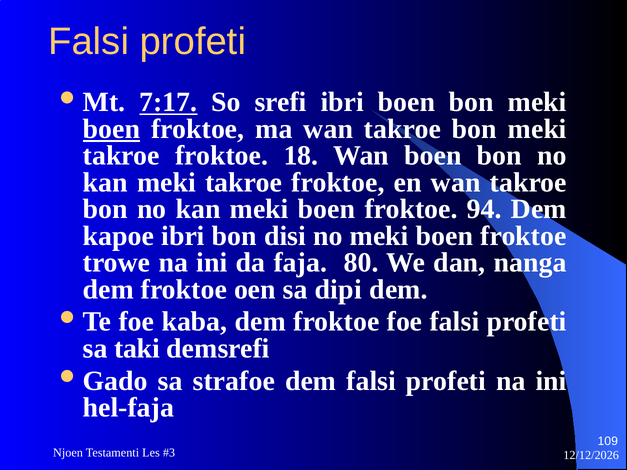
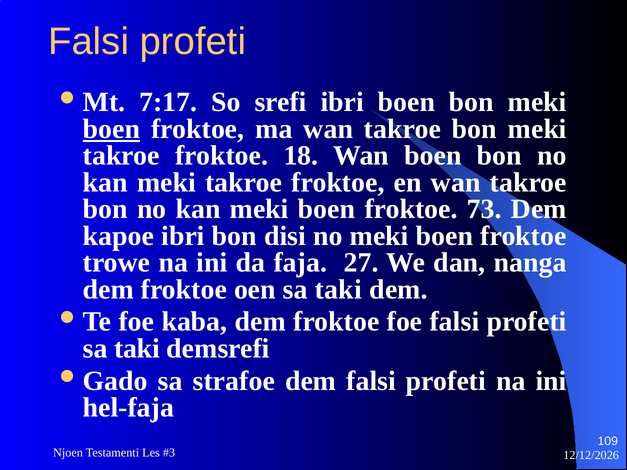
7:17 underline: present -> none (168, 102)
94: 94 -> 73 (484, 209)
80: 80 -> 27 (361, 263)
oen sa dipi: dipi -> taki (338, 290)
